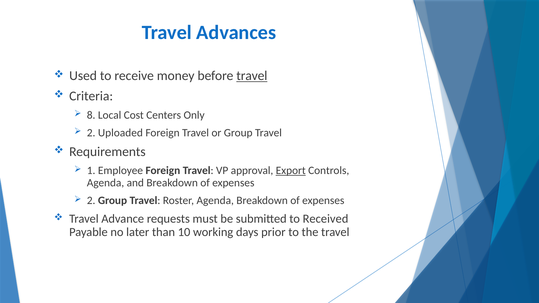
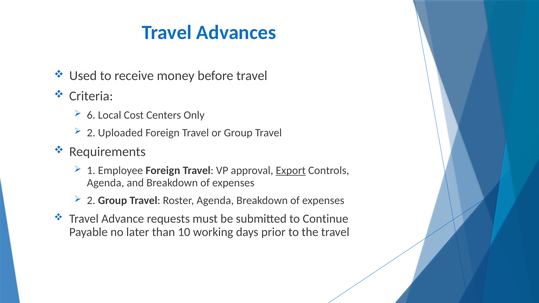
travel underline: present -> none (252, 76)
8: 8 -> 6 (91, 115)
Received: Received -> Continue (326, 219)
